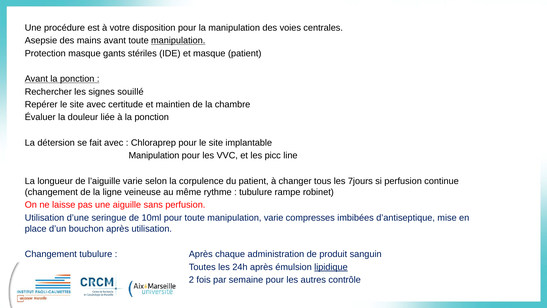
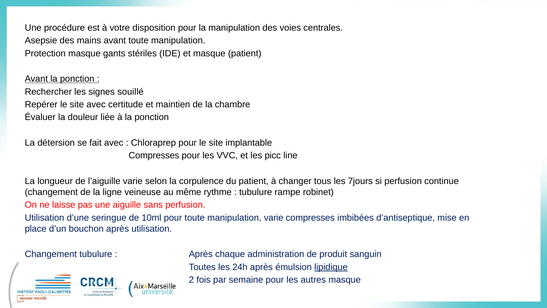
manipulation underline: present -> none (178, 41)
Manipulation: Manipulation -> Compresses (154, 155)
autres contrôle: contrôle -> masque (345, 280)
